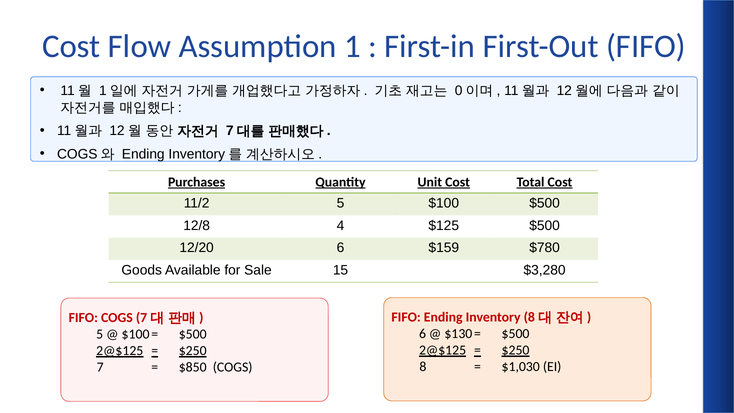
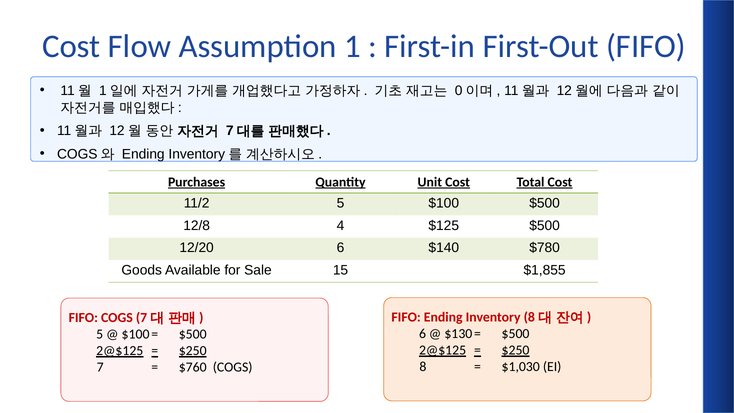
$159: $159 -> $140 (444, 248)
$3,280: $3,280 -> $1,855 (545, 270)
$850: $850 -> $760 (193, 367)
